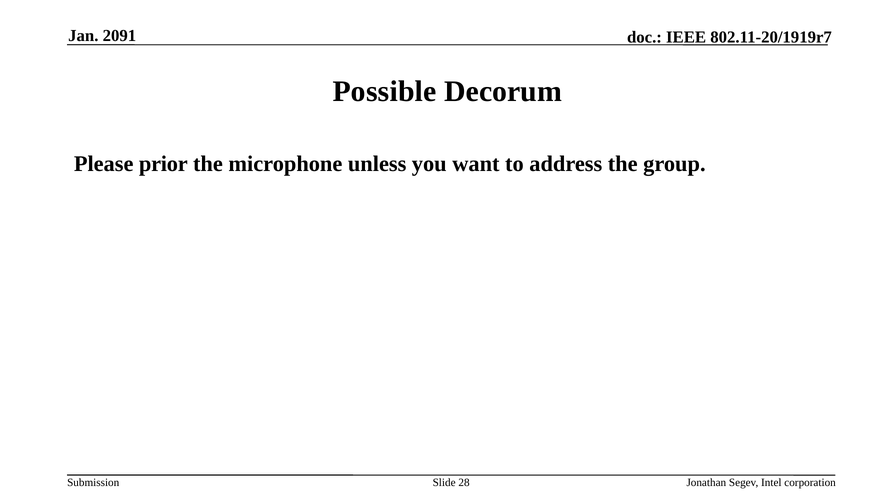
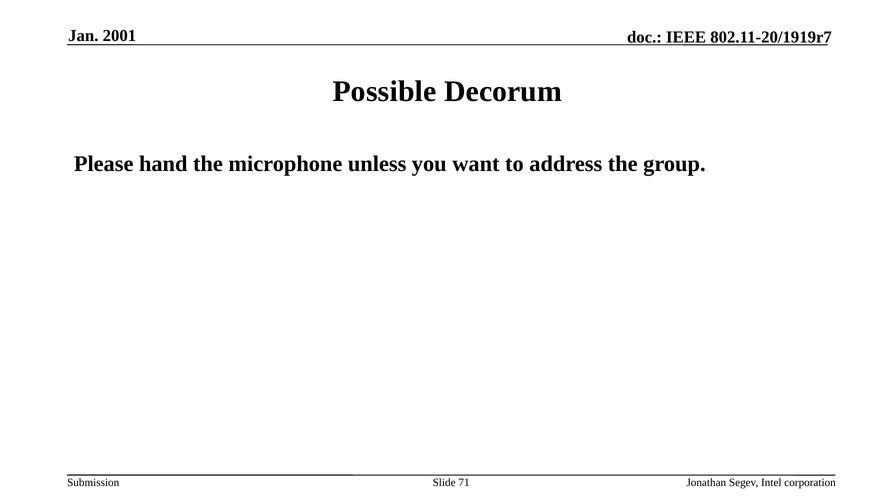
2091: 2091 -> 2001 (119, 36)
prior: prior -> hand (163, 164)
28: 28 -> 71 (464, 483)
